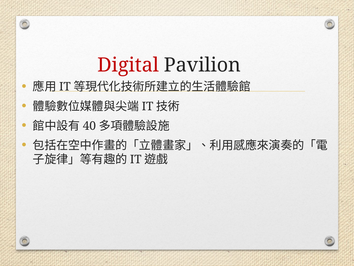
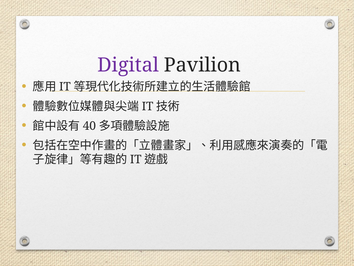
Digital colour: red -> purple (128, 65)
